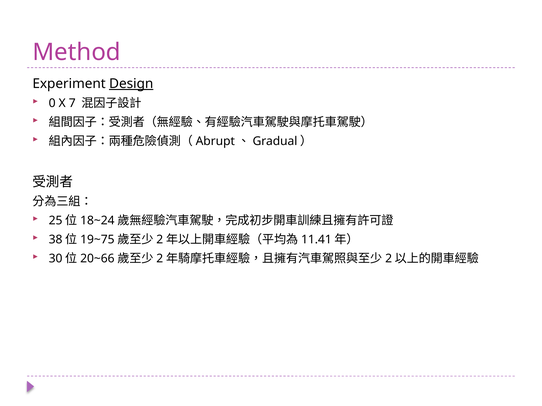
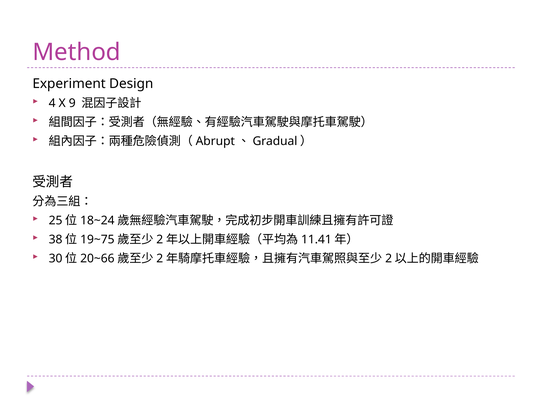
Design underline: present -> none (131, 84)
0: 0 -> 4 (52, 103)
7: 7 -> 9 (72, 103)
